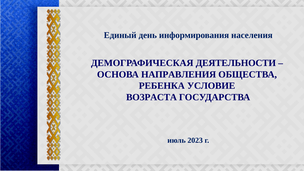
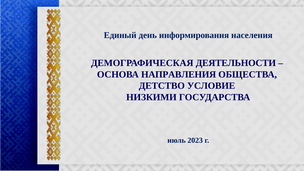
РЕБЕНКА: РЕБЕНКА -> ДЕТСТВО (162, 86)
ВОЗРАСТА: ВОЗРАСТА -> НИЗКИМИ (151, 97)
